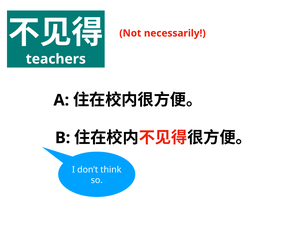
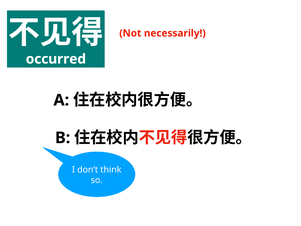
teachers: teachers -> occurred (56, 59)
